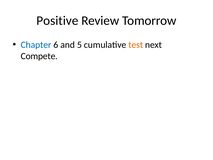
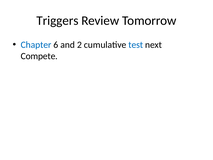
Positive: Positive -> Triggers (57, 21)
5: 5 -> 2 (79, 45)
test colour: orange -> blue (136, 45)
